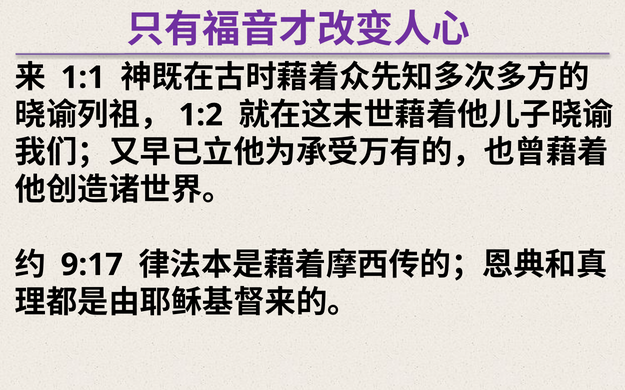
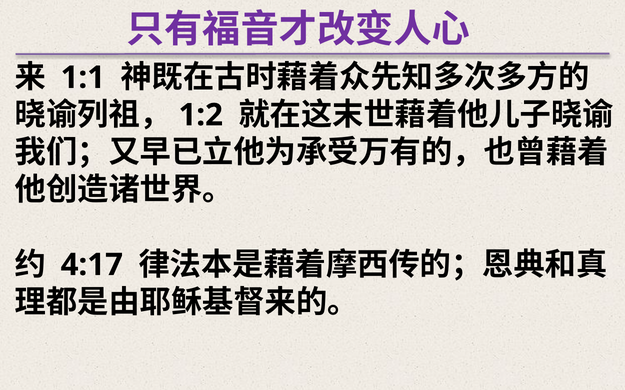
9:17: 9:17 -> 4:17 (92, 265)
